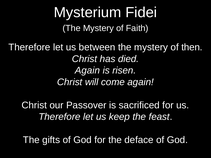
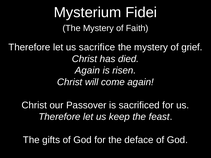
between: between -> sacrifice (97, 47)
then: then -> grief (192, 47)
